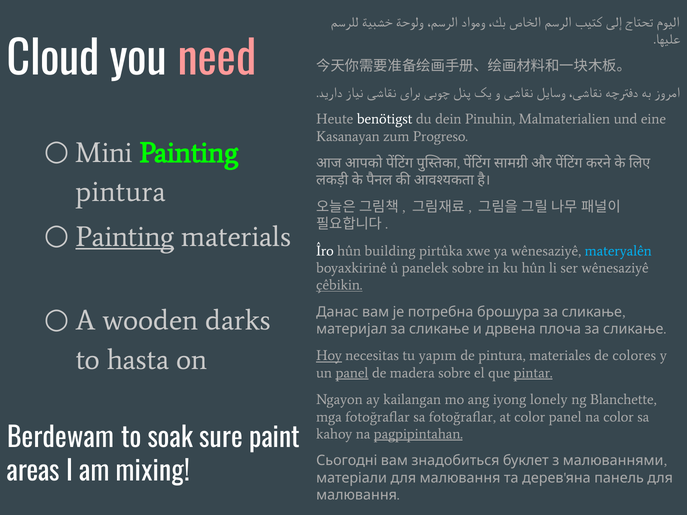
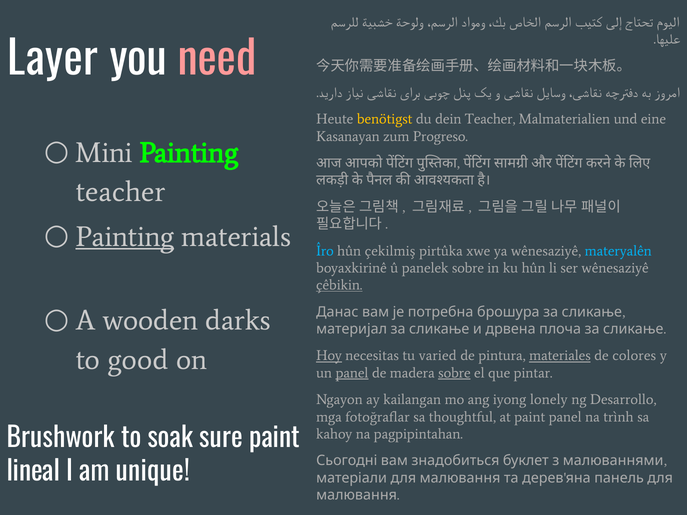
Cloud: Cloud -> Layer (53, 60)
benötigst colour: white -> yellow (385, 119)
dein Pinuhin: Pinuhin -> Teacher (490, 119)
pintura: pintura -> teacher (121, 192)
Îro colour: white -> light blue (325, 251)
building: building -> çekilmiş (390, 251)
hasta: hasta -> good (138, 360)
yapım: yapım -> varied (438, 356)
materiales underline: none -> present (560, 356)
sobre underline: none -> present (454, 373)
pintar underline: present -> none (533, 373)
Blanchette: Blanchette -> Desarrollo (623, 400)
sa fotoğraflar: fotoğraflar -> thoughtful (462, 417)
at color: color -> paint (530, 417)
na color: color -> trình (618, 417)
pagpipintahan underline: present -> none (418, 434)
Berdewam: Berdewam -> Brushwork (61, 438)
areas: areas -> lineal (33, 472)
mixing: mixing -> unique (153, 472)
